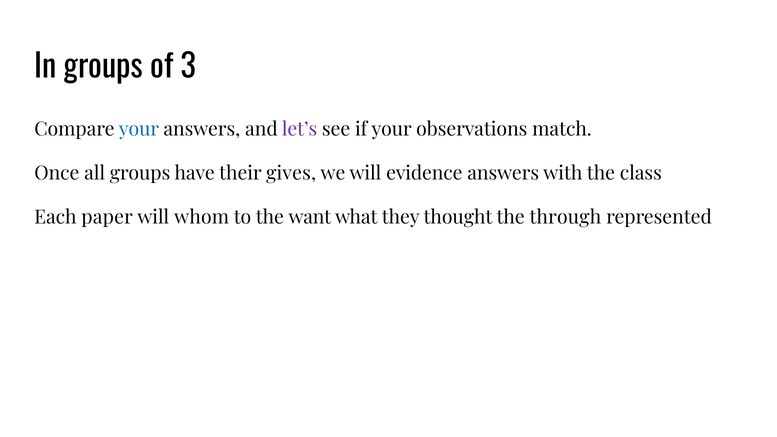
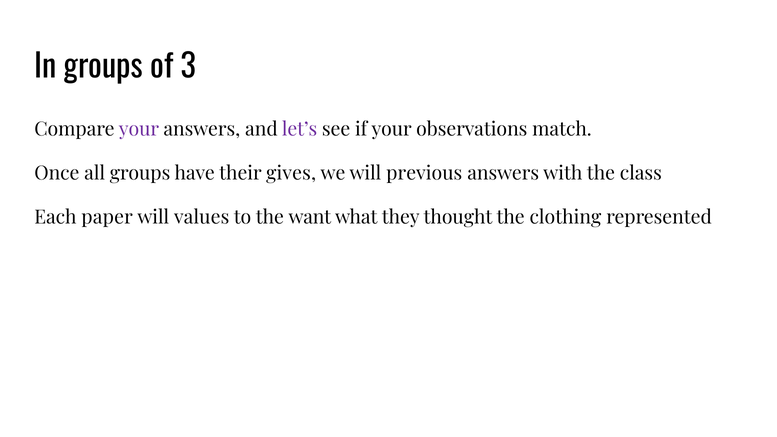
your colour: blue -> purple (139, 129)
evidence: evidence -> previous (424, 173)
whom: whom -> values (202, 217)
through: through -> clothing (565, 217)
